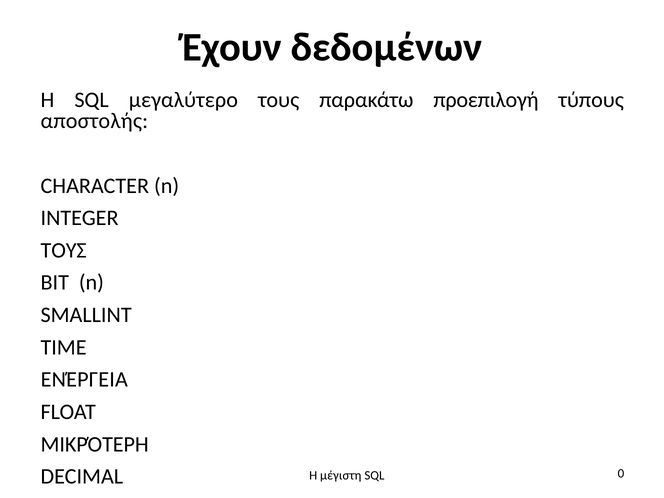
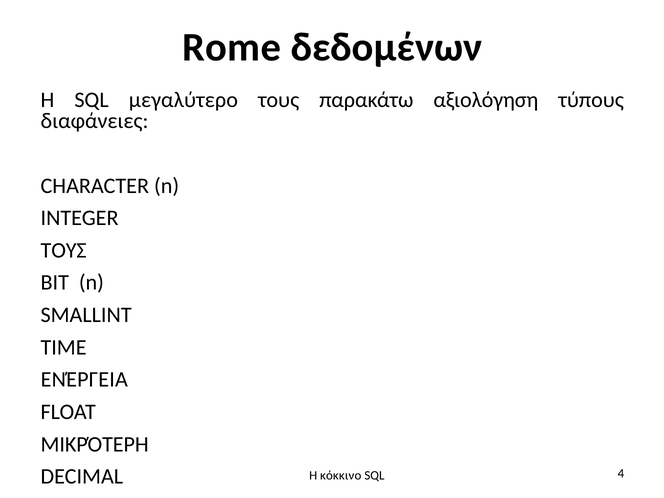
Έχουν: Έχουν -> Rome (232, 47)
προεπιλογή: προεπιλογή -> αξιολόγηση (486, 100)
αποστολής: αποστολής -> διαφάνειες (95, 121)
μέγιστη: μέγιστη -> κόκκινο (341, 475)
0: 0 -> 4 (621, 473)
